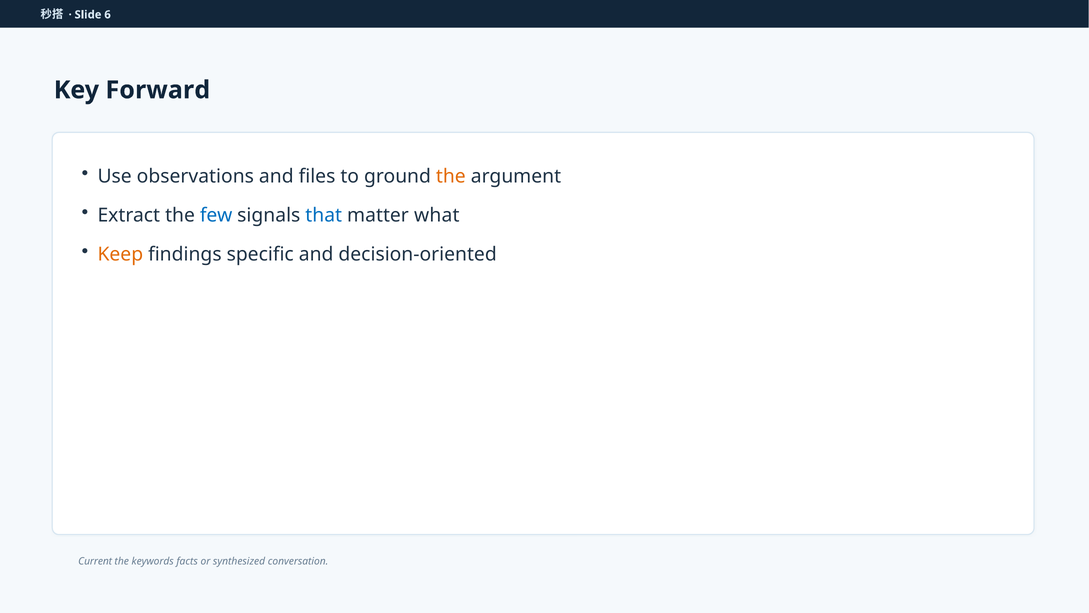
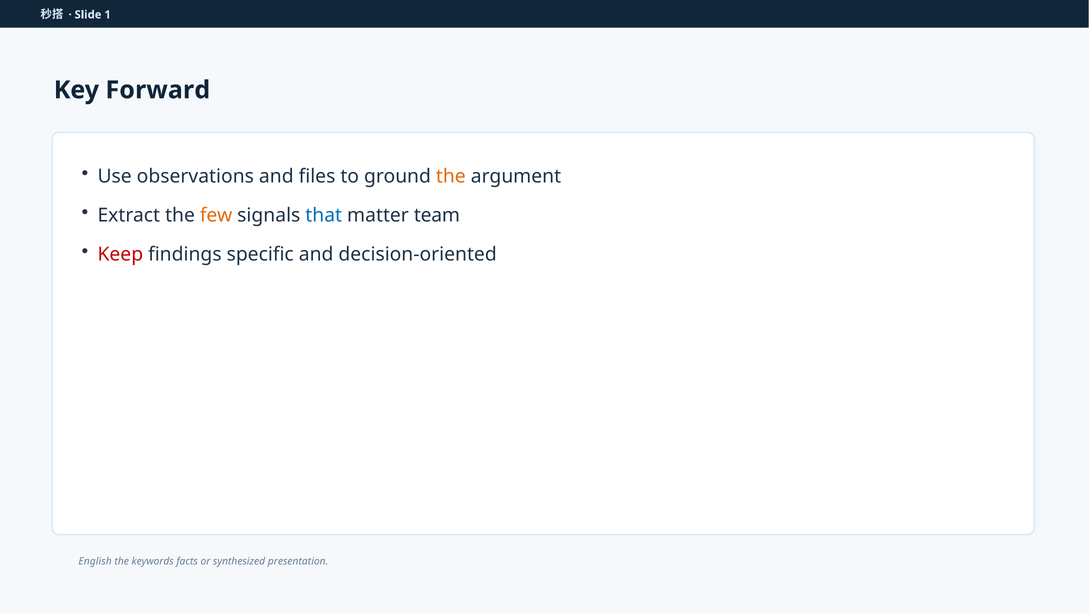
6: 6 -> 1 (108, 15)
few colour: blue -> orange (216, 215)
what: what -> team (437, 215)
Keep colour: orange -> red (120, 254)
Current: Current -> English (95, 561)
conversation: conversation -> presentation (298, 561)
